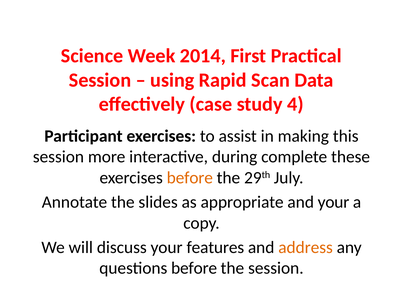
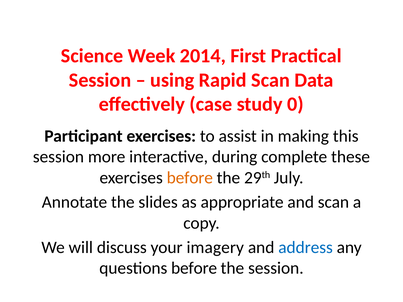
4: 4 -> 0 (295, 104)
and your: your -> scan (333, 202)
features: features -> imagery (215, 248)
address colour: orange -> blue (306, 248)
